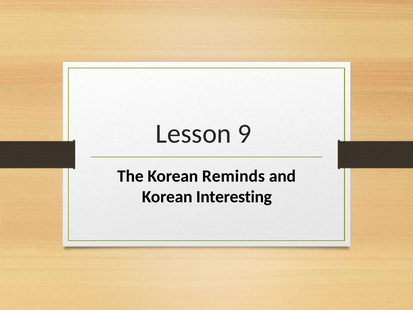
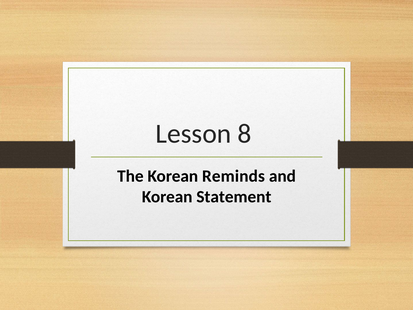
9: 9 -> 8 (245, 134)
Interesting: Interesting -> Statement (234, 197)
